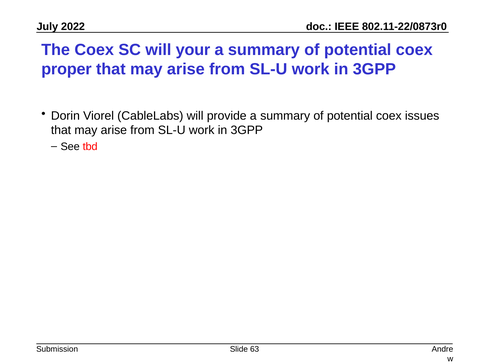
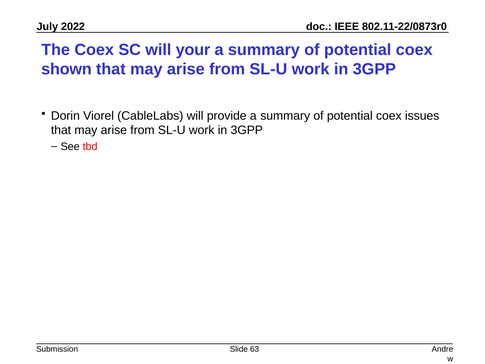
proper: proper -> shown (66, 69)
